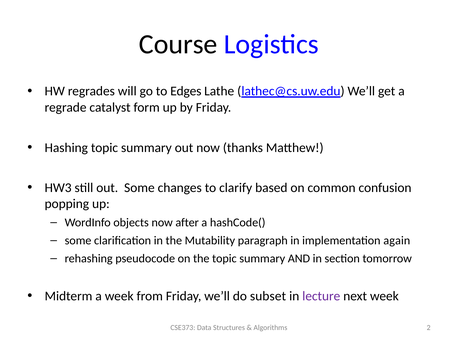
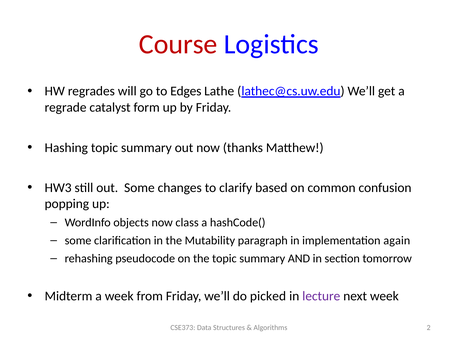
Course colour: black -> red (178, 44)
after: after -> class (187, 223)
subset: subset -> picked (268, 297)
